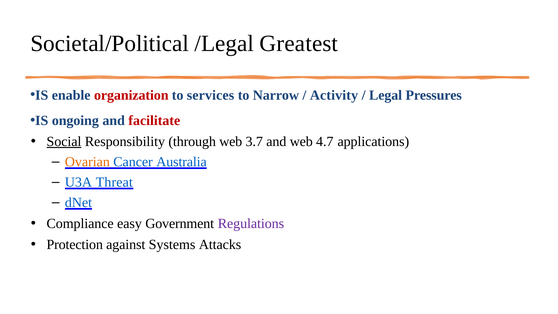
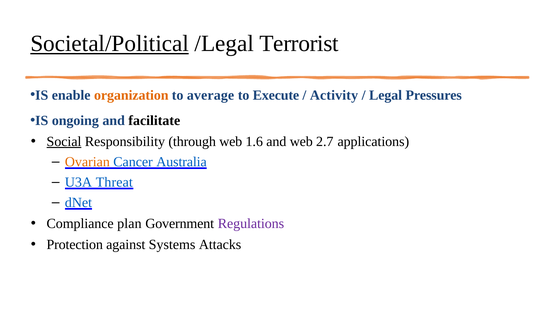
Societal/Political underline: none -> present (110, 44)
Greatest: Greatest -> Terrorist (299, 44)
organization colour: red -> orange (131, 95)
services: services -> average (211, 95)
Narrow: Narrow -> Execute (276, 95)
facilitate colour: red -> black (154, 121)
3.7: 3.7 -> 1.6 (254, 141)
4.7: 4.7 -> 2.7 (325, 141)
easy: easy -> plan (129, 223)
